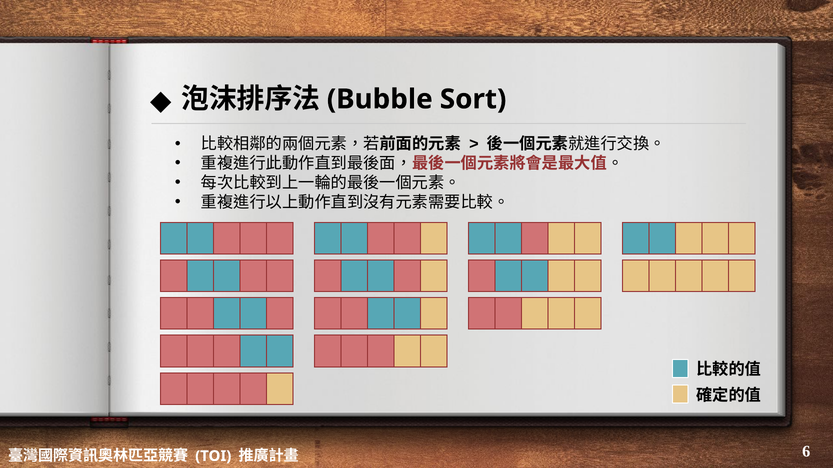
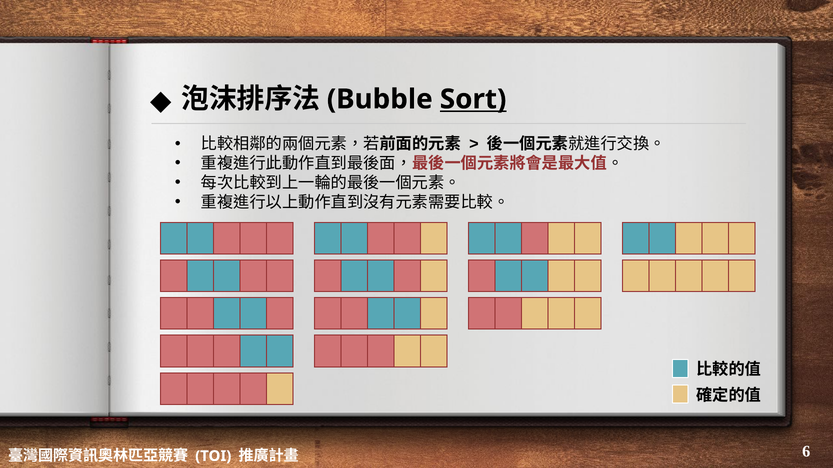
Sort underline: none -> present (473, 99)
